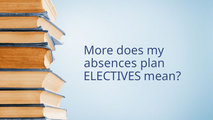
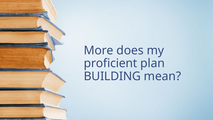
absences: absences -> proficient (110, 63)
ELECTIVES: ELECTIVES -> BUILDING (112, 76)
